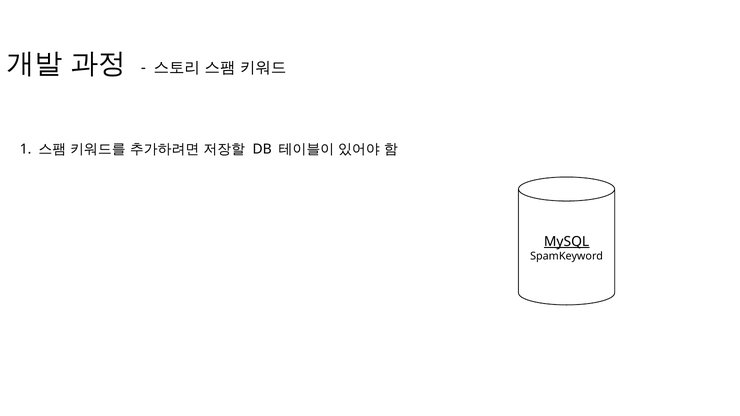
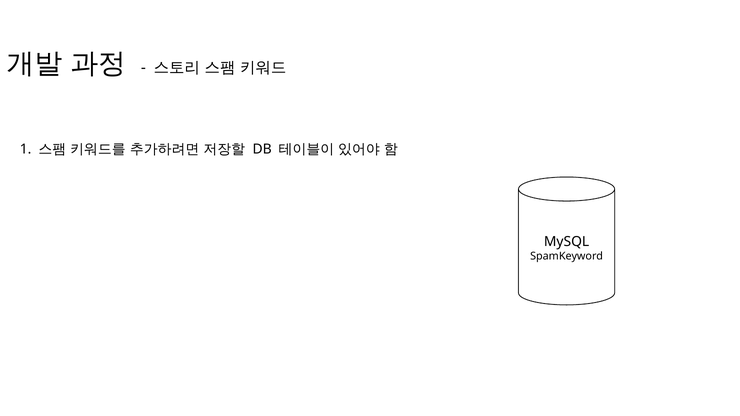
MySQL underline: present -> none (567, 242)
